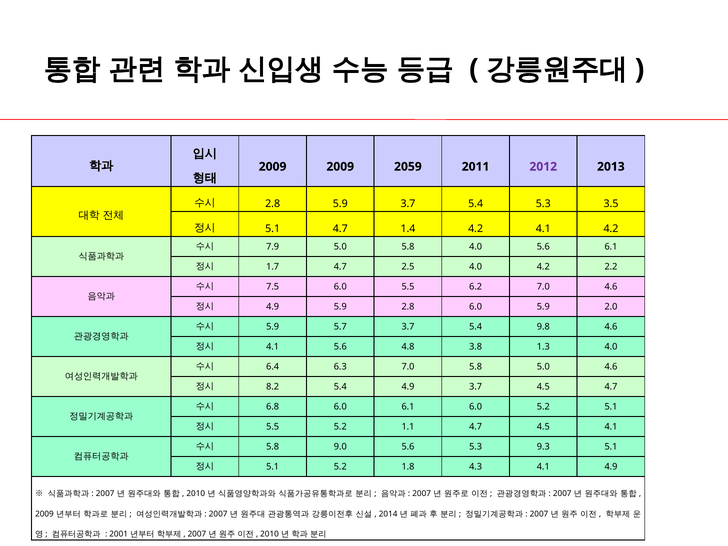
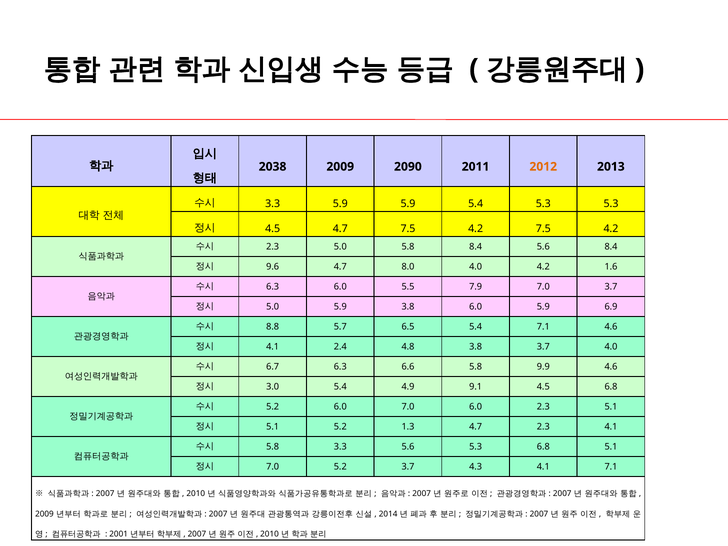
2009: 2009 -> 2038 (273, 167)
2059: 2059 -> 2090 (408, 167)
2012 colour: purple -> orange (543, 167)
2.8: 2.8 -> 3.3 (273, 204)
5.9 3.7: 3.7 -> 5.9 (408, 204)
5.3 3.5: 3.5 -> 5.3 (611, 204)
5.1: 5.1 -> 4.5 (273, 229)
4.7 1.4: 1.4 -> 7.5 (408, 229)
4.2 4.1: 4.1 -> 7.5 (543, 229)
7.9: 7.9 -> 2.3 (273, 247)
5.8 4.0: 4.0 -> 8.4 (476, 247)
5.6 6.1: 6.1 -> 8.4 (611, 247)
1.7: 1.7 -> 9.6 (273, 267)
2.5: 2.5 -> 8.0 (408, 267)
2.2: 2.2 -> 1.6 (611, 267)
7.5: 7.5 -> 6.3 (273, 287)
6.2: 6.2 -> 7.9 (476, 287)
7.0 4.6: 4.6 -> 3.7 (611, 287)
4.9: 4.9 -> 5.0 (273, 307)
5.9 2.8: 2.8 -> 3.8 (408, 307)
2.0: 2.0 -> 6.9 (611, 307)
5.9: 5.9 -> 8.8 (273, 327)
5.7 3.7: 3.7 -> 6.5 (408, 327)
5.4 9.8: 9.8 -> 7.1 (543, 327)
4.1 5.6: 5.6 -> 2.4 (340, 347)
3.8 1.3: 1.3 -> 3.7 (543, 347)
6.4: 6.4 -> 6.7 (273, 367)
6.3 7.0: 7.0 -> 6.6 (408, 367)
5.8 5.0: 5.0 -> 9.9 (543, 367)
8.2: 8.2 -> 3.0 (273, 387)
4.9 3.7: 3.7 -> 9.1 (476, 387)
4.5 4.7: 4.7 -> 6.8 (611, 387)
6.8: 6.8 -> 5.2 (273, 407)
6.0 6.1: 6.1 -> 7.0 (408, 407)
6.0 5.2: 5.2 -> 2.3 (543, 407)
5.5: 5.5 -> 5.1 (273, 427)
1.1: 1.1 -> 1.3 (408, 427)
4.7 4.5: 4.5 -> 2.3 (543, 427)
5.8 9.0: 9.0 -> 3.3 (340, 447)
5.3 9.3: 9.3 -> 6.8 (543, 447)
5.1: 5.1 -> 7.0 (273, 467)
5.2 1.8: 1.8 -> 3.7 (408, 467)
4.1 4.9: 4.9 -> 7.1 (611, 467)
